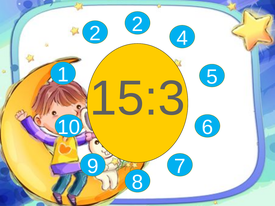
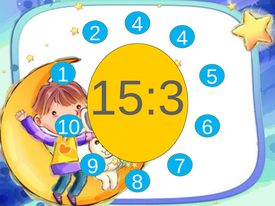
2 2: 2 -> 4 (137, 24)
